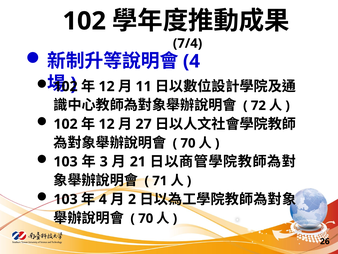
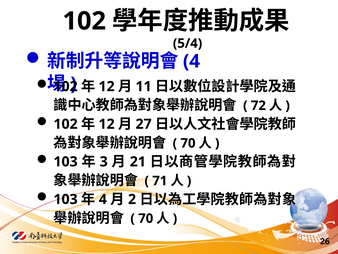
7/4: 7/4 -> 5/4 (188, 43)
